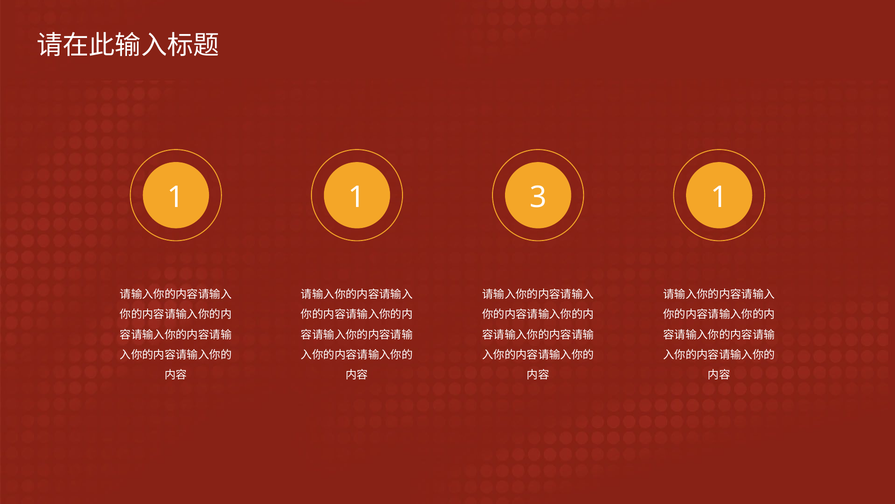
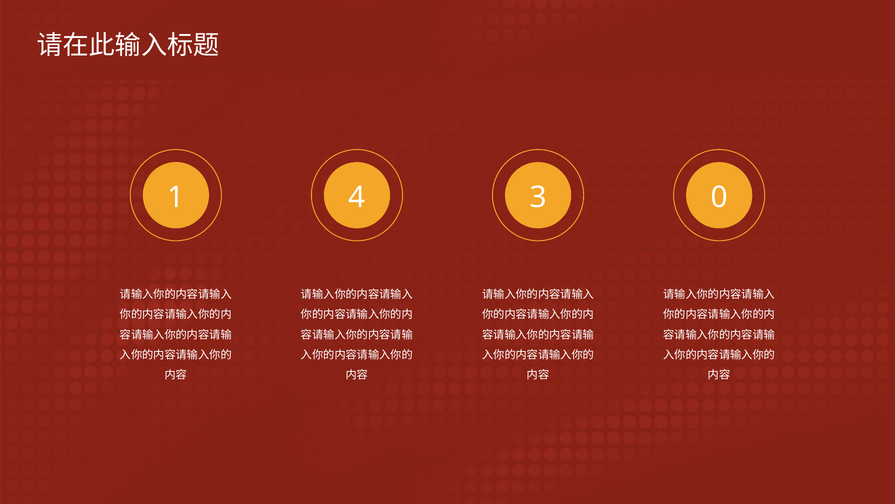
1 1: 1 -> 4 (357, 197)
3 1: 1 -> 0 (719, 197)
